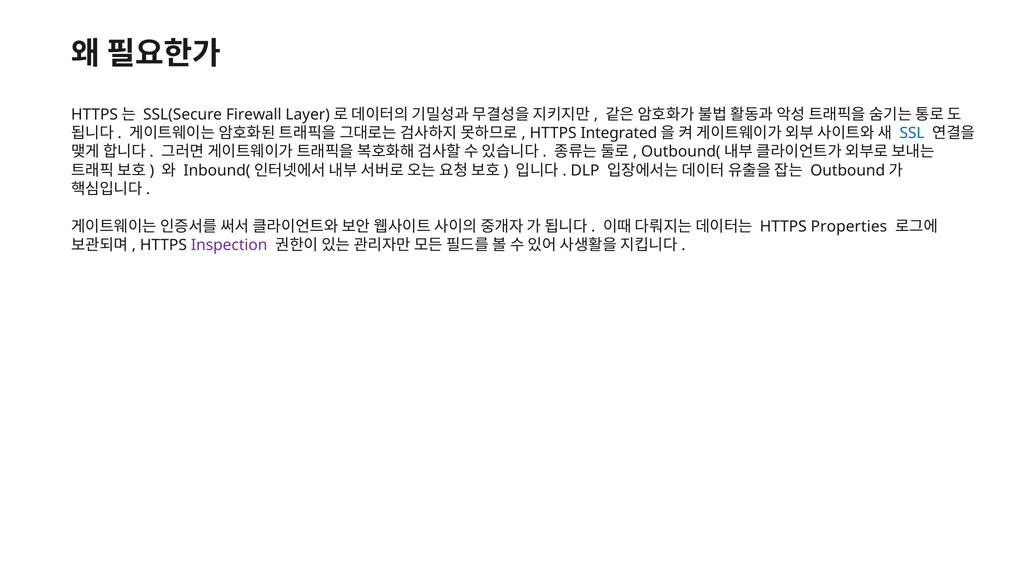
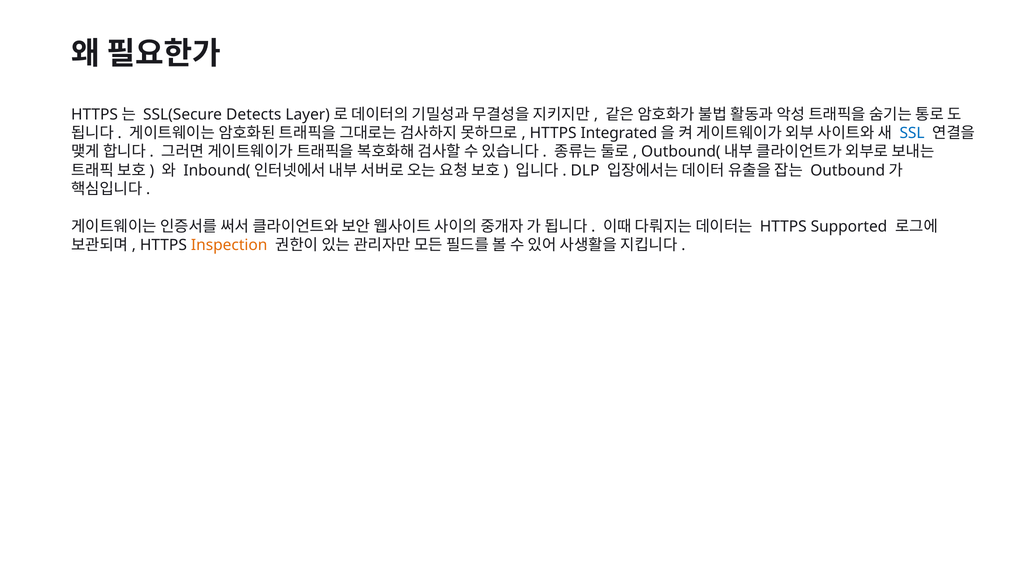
Firewall: Firewall -> Detects (254, 115)
Properties: Properties -> Supported (849, 226)
Inspection colour: purple -> orange (229, 245)
